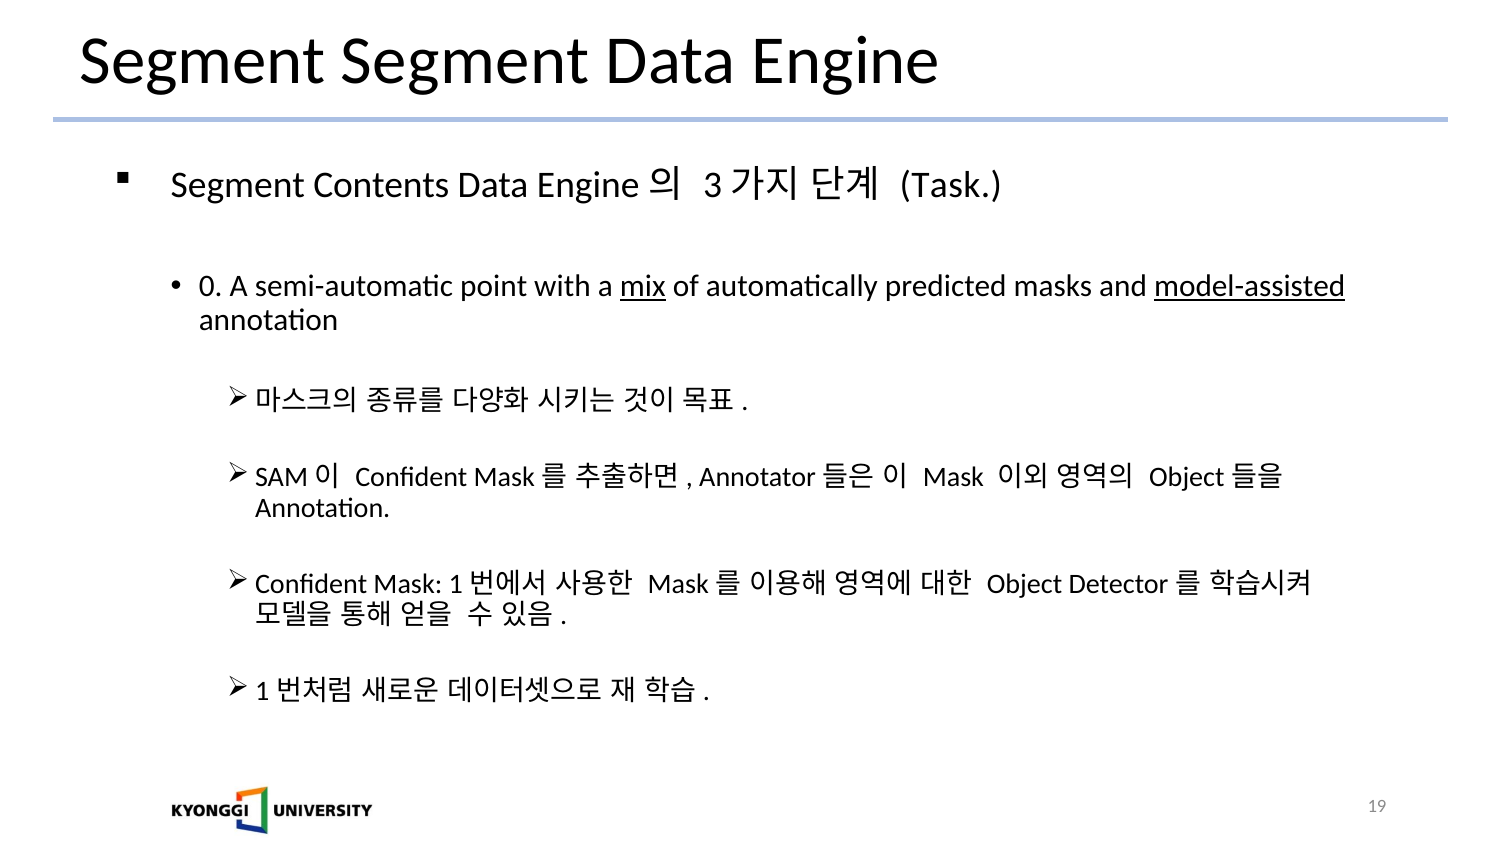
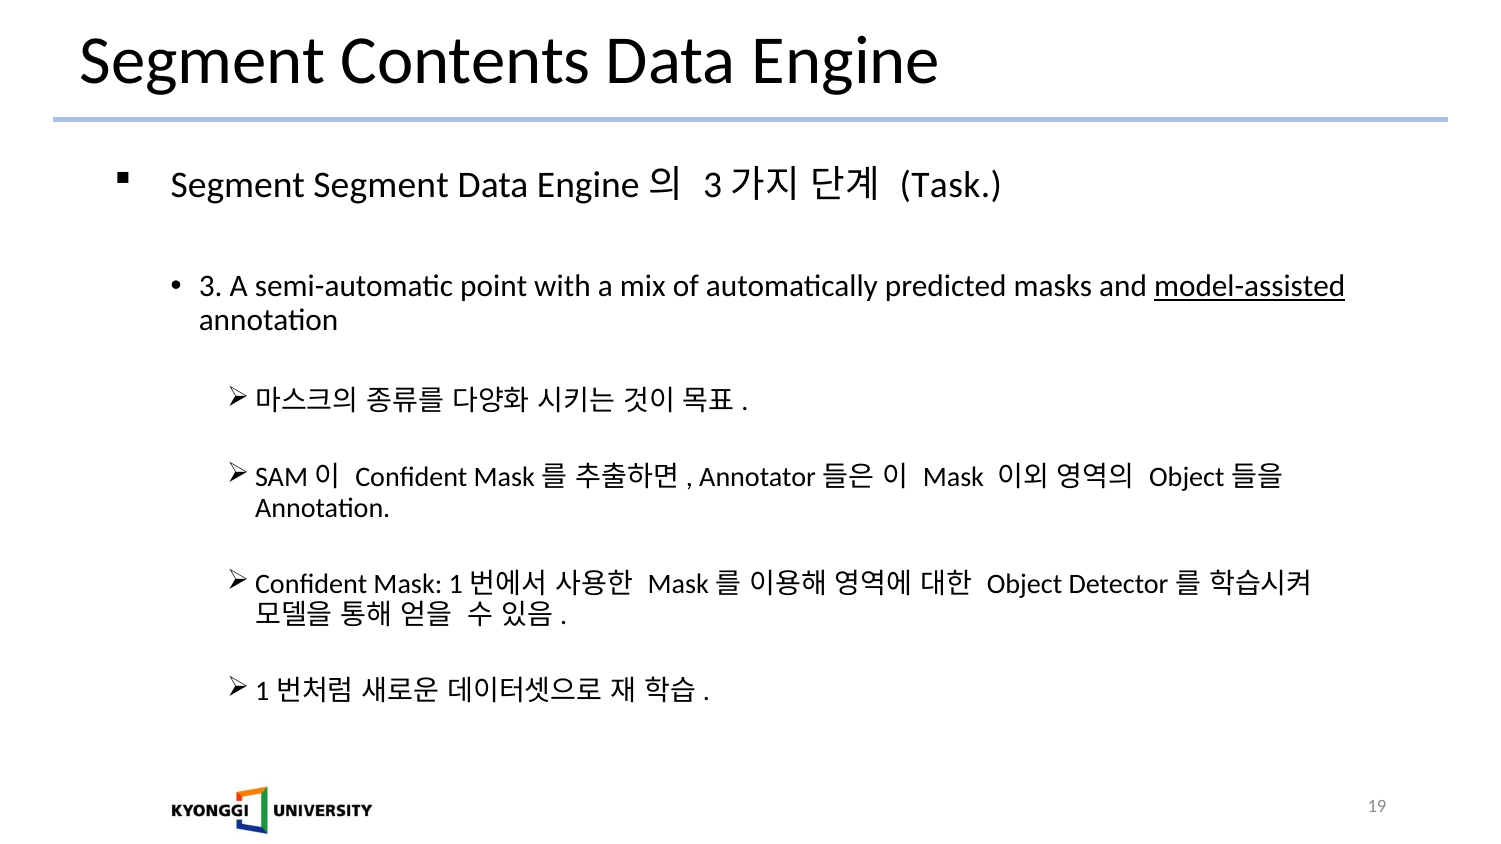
Segment Segment: Segment -> Contents (466, 61)
Segment Contents: Contents -> Segment (381, 185)
0: 0 -> 3 (211, 286)
mix underline: present -> none (643, 286)
